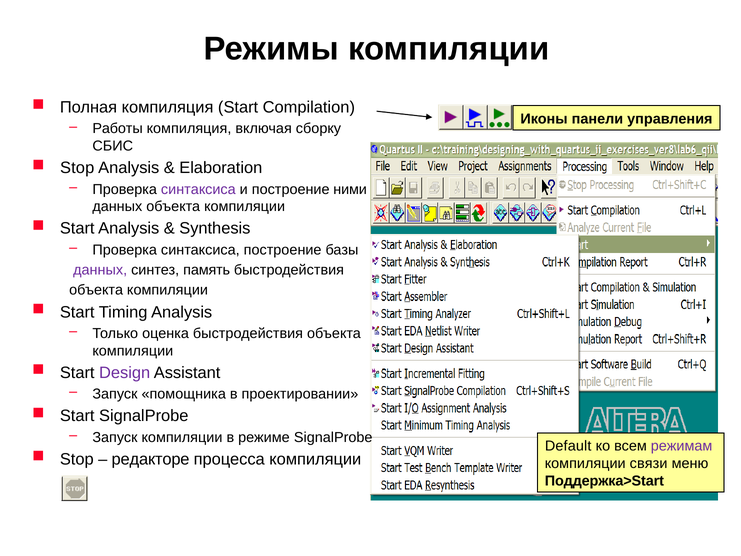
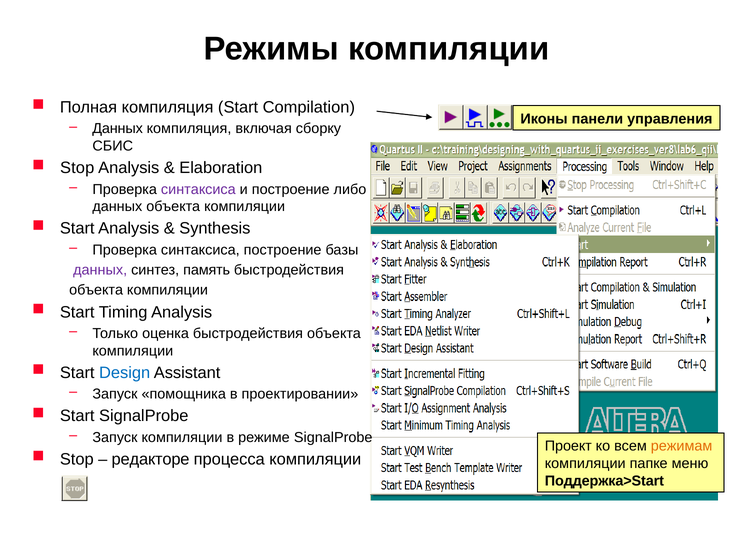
Работы: Работы -> Данных (118, 129)
ними: ними -> либо (350, 189)
Design colour: purple -> blue (125, 373)
Default: Default -> Проект (568, 446)
режимам colour: purple -> orange (682, 446)
связи: связи -> папке (649, 463)
